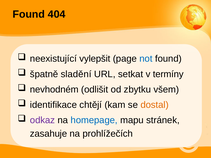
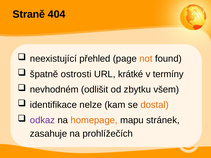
Found: Found -> Straně (29, 14)
vylepšit: vylepšit -> přehled (95, 59)
not colour: blue -> orange (146, 59)
sladění: sladění -> ostrosti (76, 74)
setkat: setkat -> krátké (131, 74)
chtějí: chtějí -> nelze (91, 105)
homepage colour: blue -> orange (94, 120)
